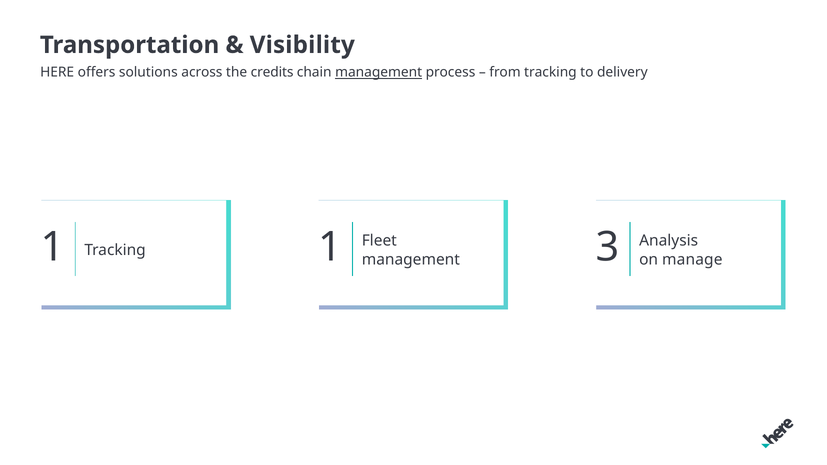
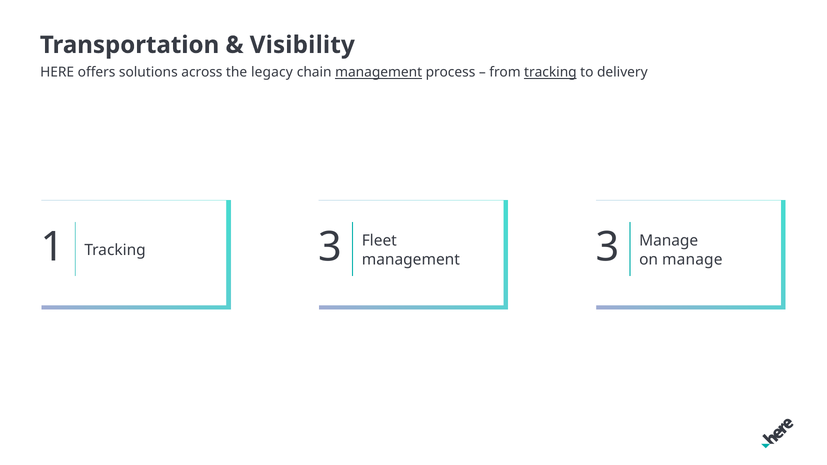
credits: credits -> legacy (272, 72)
tracking underline: none -> present (550, 72)
Tracking 1: 1 -> 3 (330, 247)
3 Analysis: Analysis -> Manage (669, 241)
